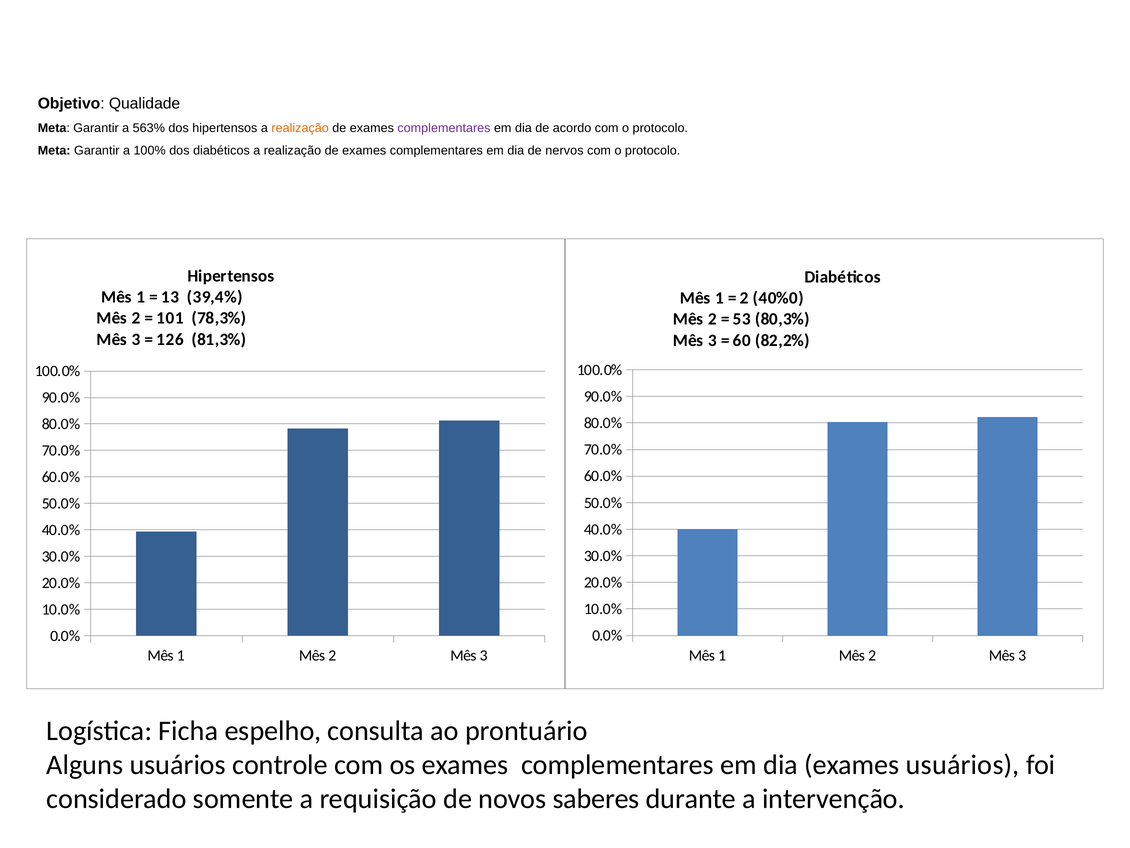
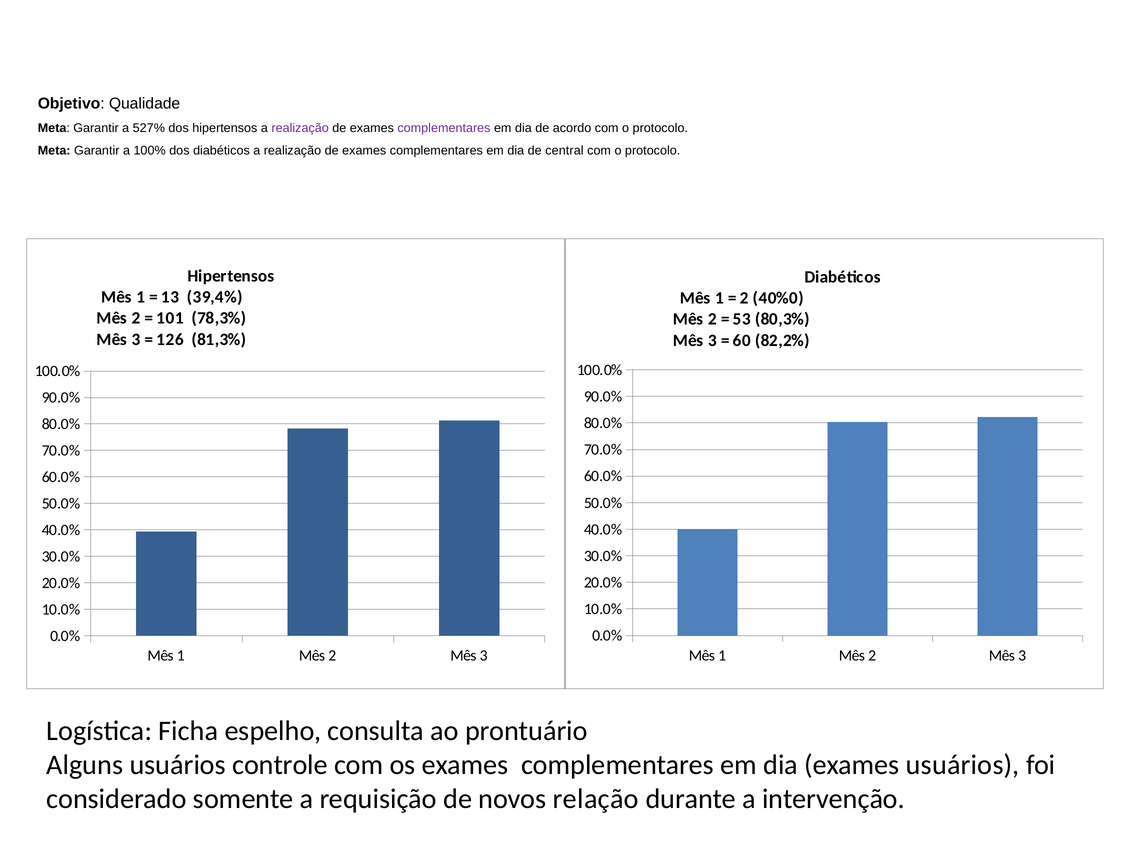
563%: 563% -> 527% (149, 128)
realização colour: orange -> purple (300, 128)
nervos: nervos -> central (564, 151)
saberes: saberes -> relação (596, 798)
